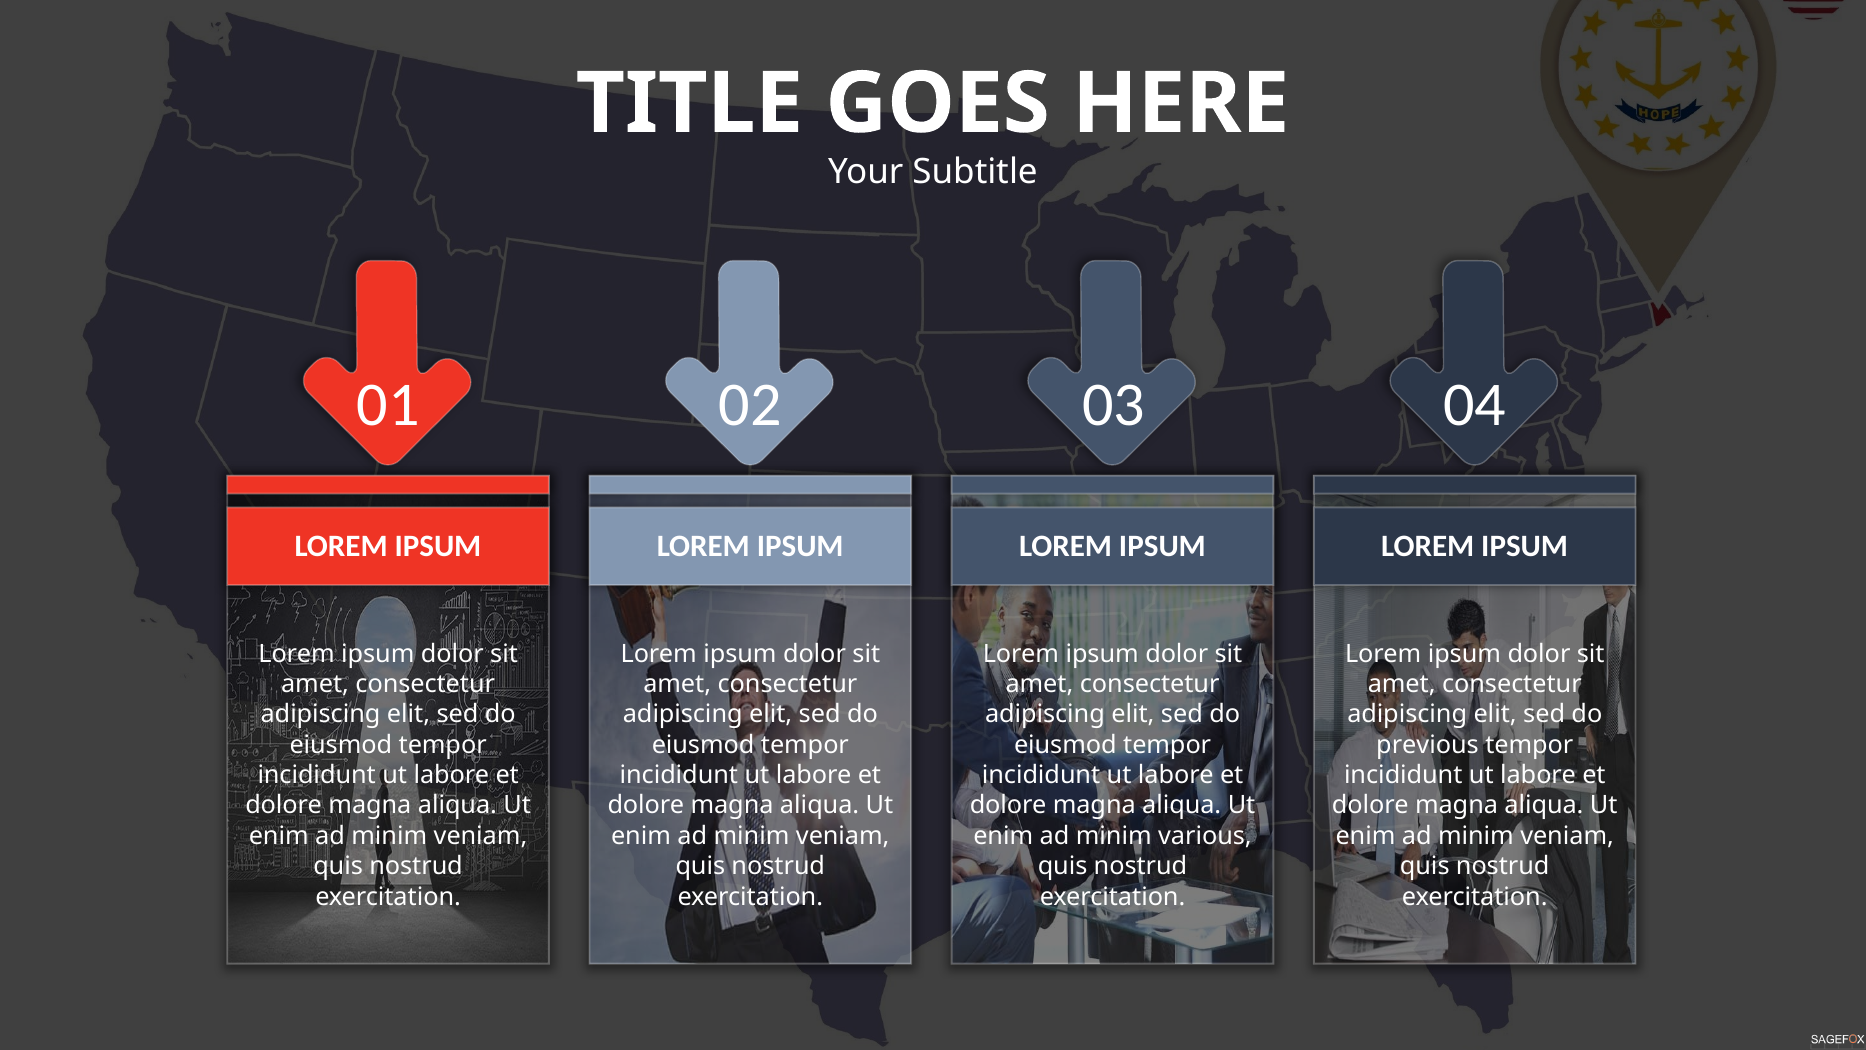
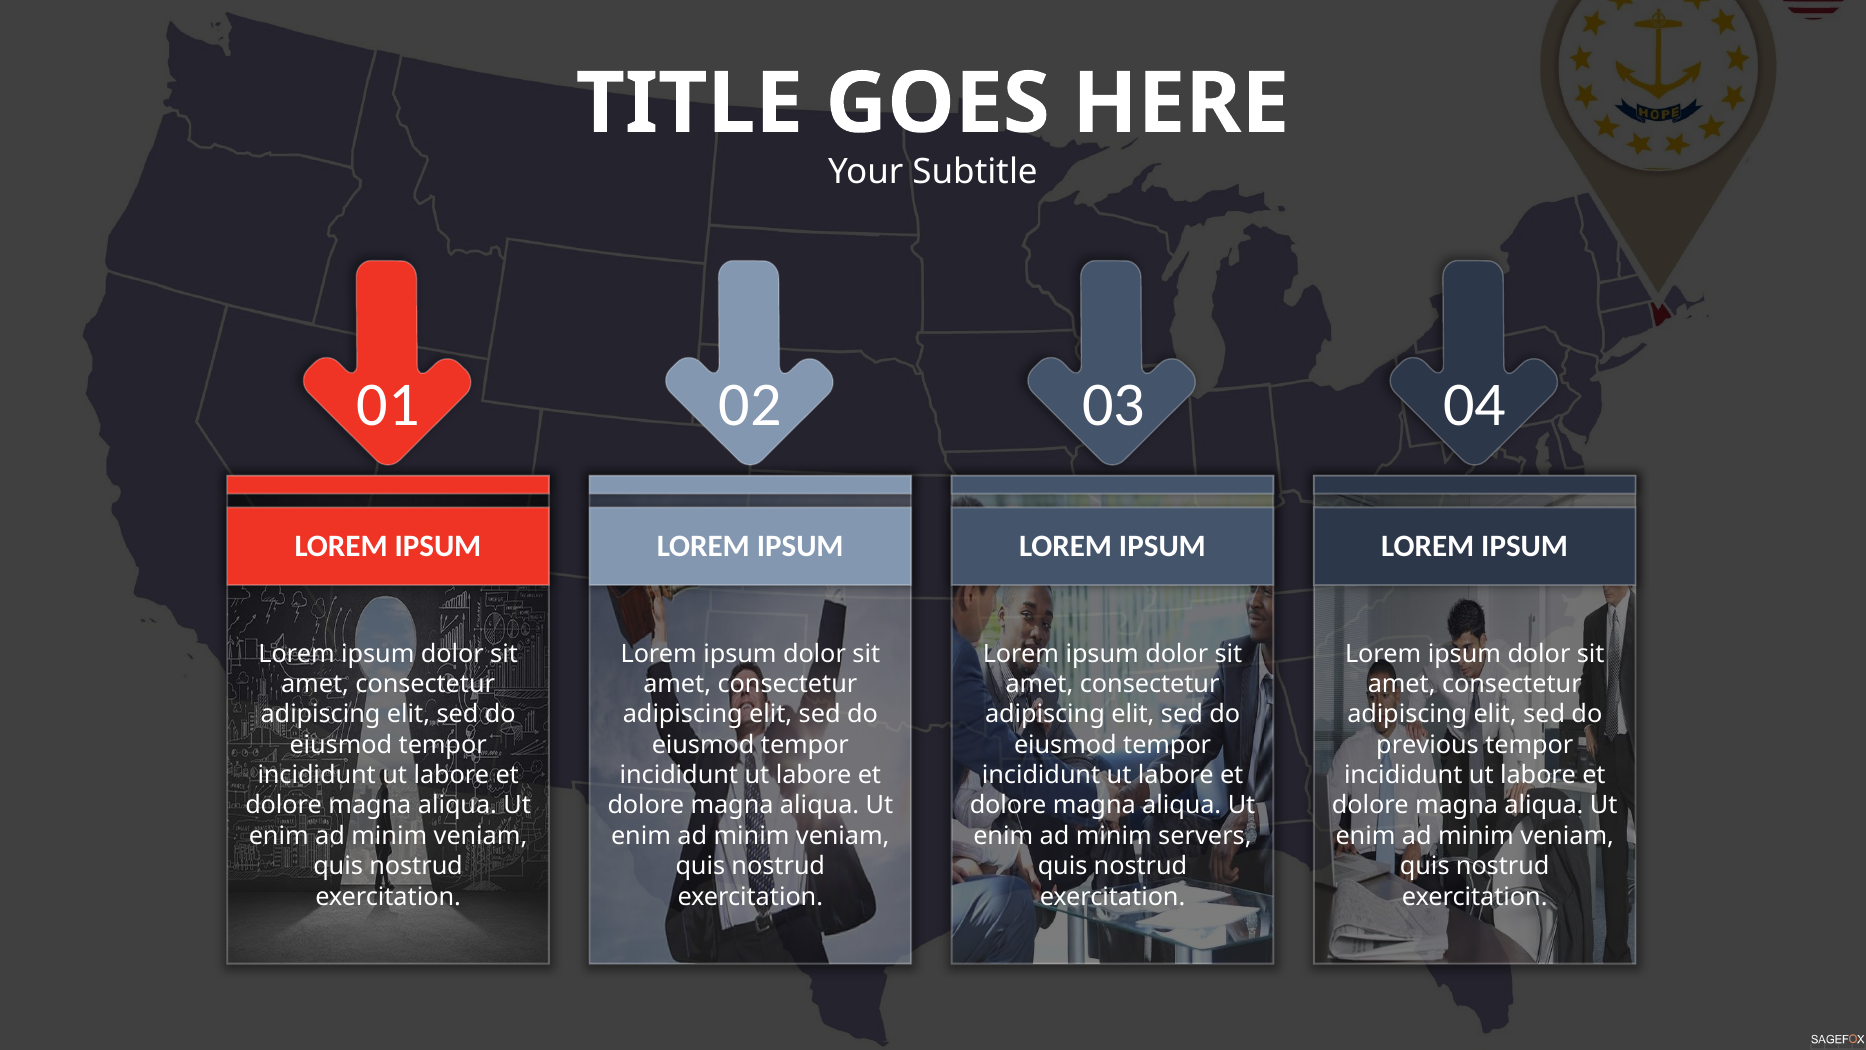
various: various -> servers (1205, 836)
